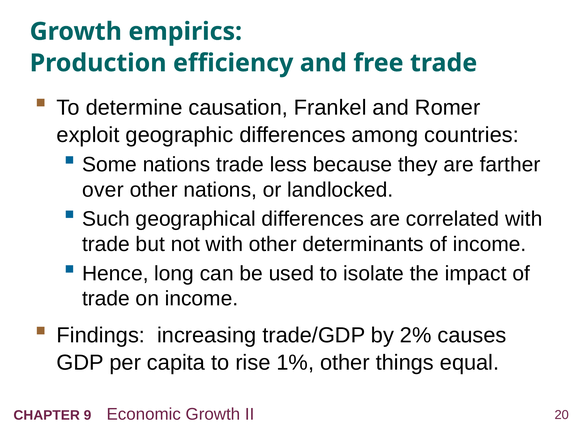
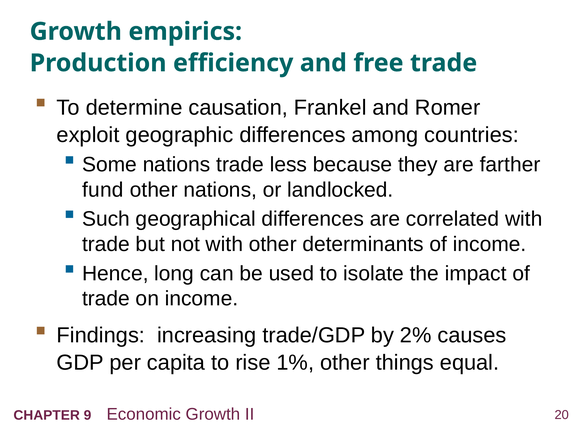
over: over -> fund (103, 190)
